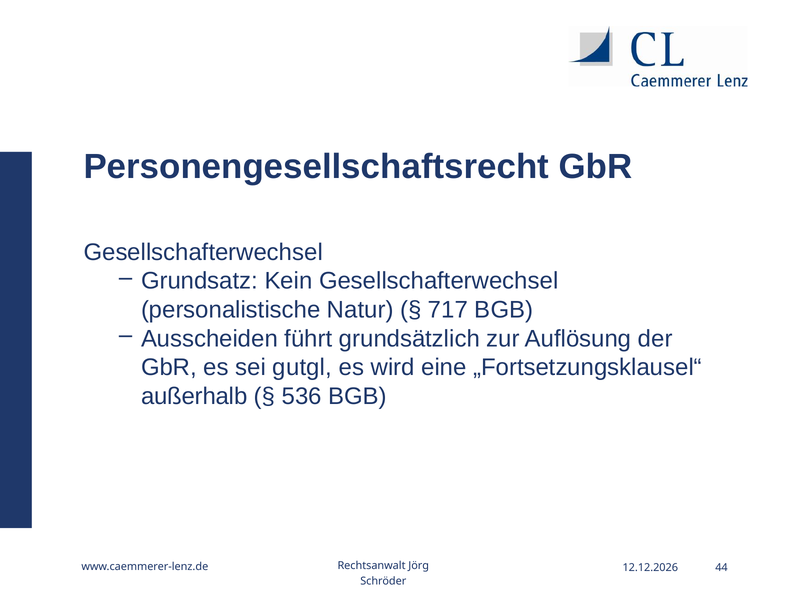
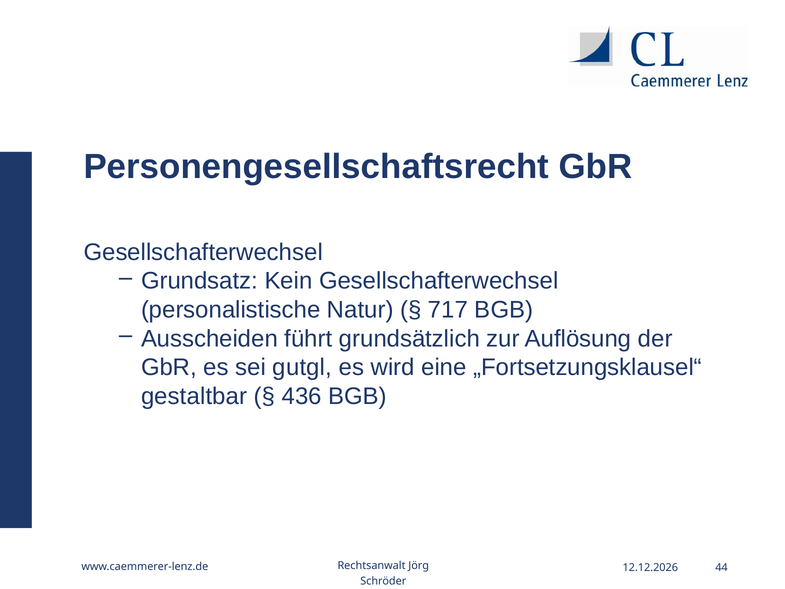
außerhalb: außerhalb -> gestaltbar (194, 396)
536: 536 -> 436 (302, 396)
